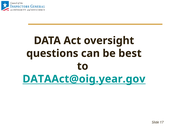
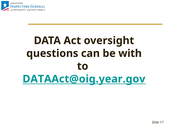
best: best -> with (130, 53)
